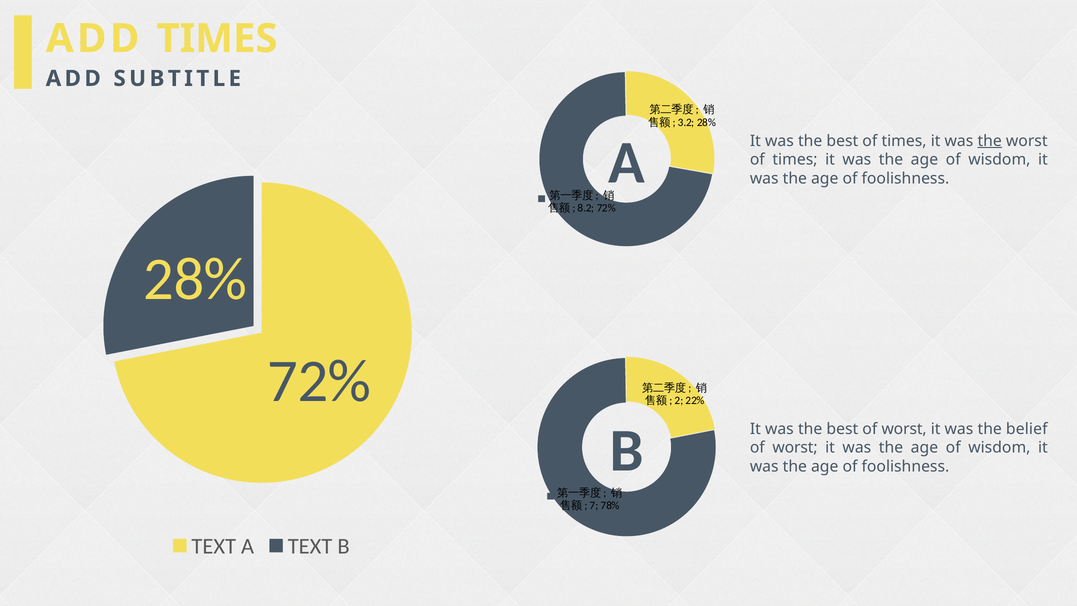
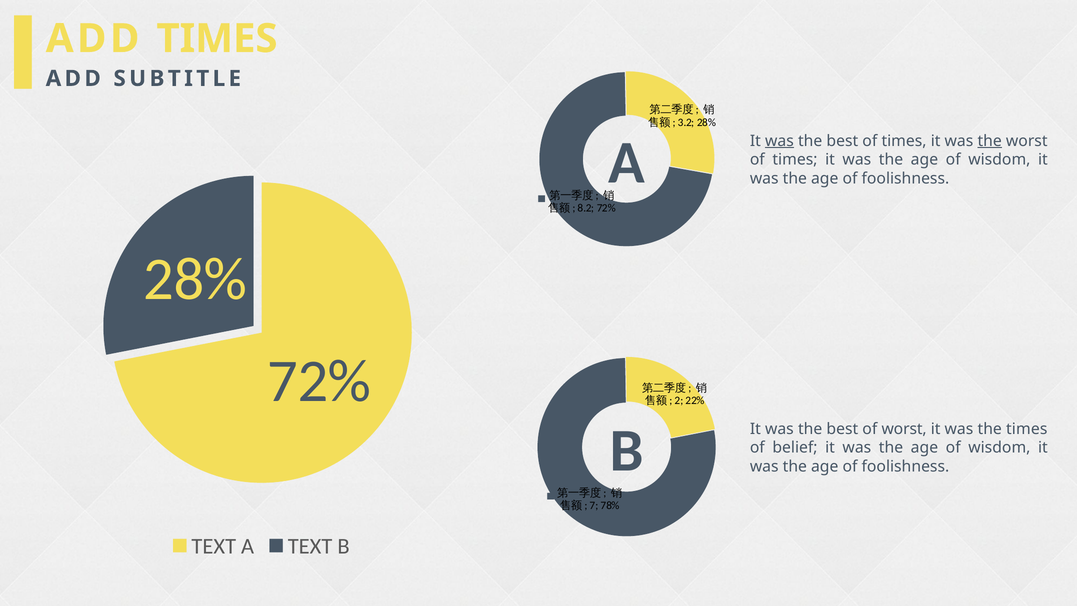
was underline: none -> present (779, 141)
the belief: belief -> times (1027, 429)
worst: worst -> belief (795, 448)
